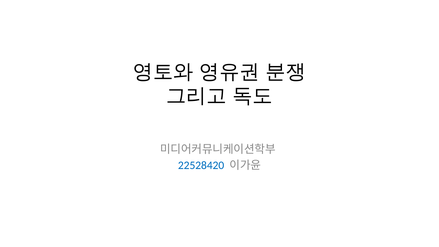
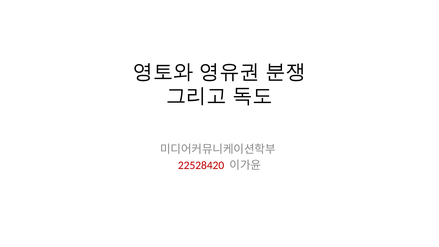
22528420 colour: blue -> red (201, 165)
